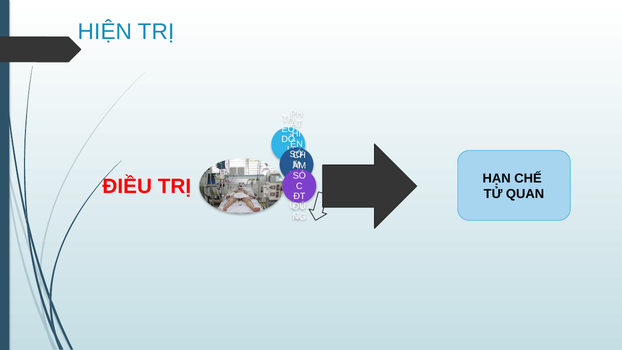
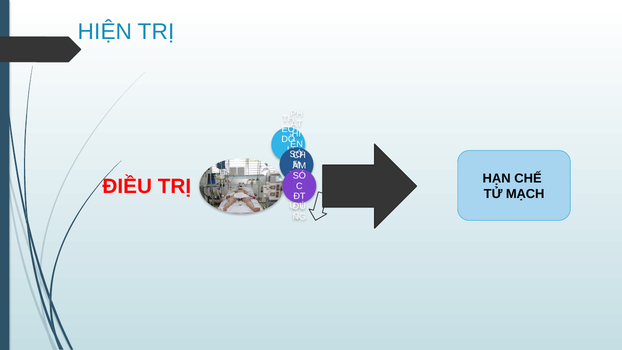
QUAN: QUAN -> MẠCH (525, 194)
